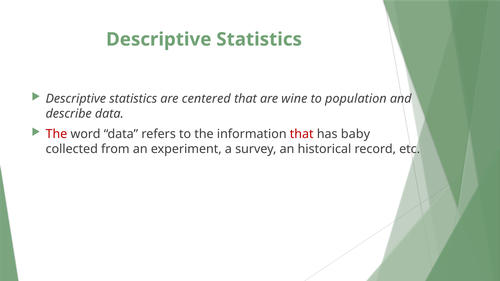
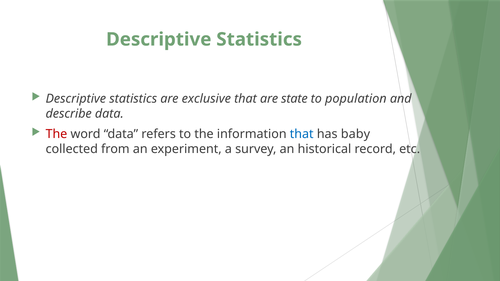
centered: centered -> exclusive (206, 99)
wine: wine -> state (294, 99)
that colour: red -> blue (302, 134)
